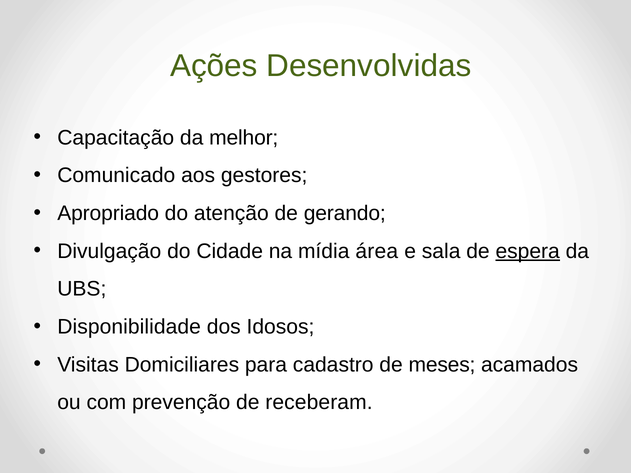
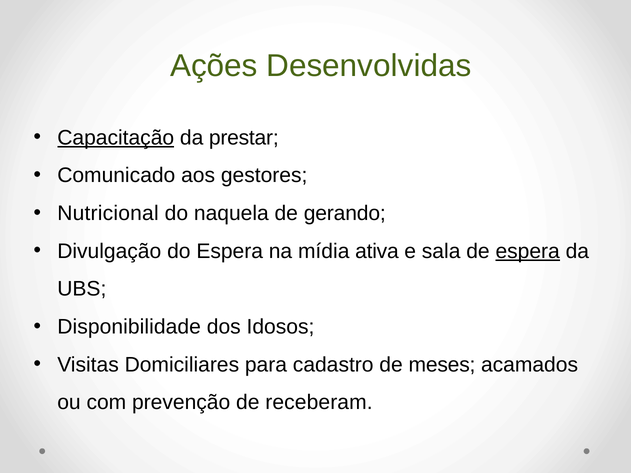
Capacitação underline: none -> present (116, 138)
melhor: melhor -> prestar (244, 138)
Apropriado: Apropriado -> Nutricional (108, 213)
atenção: atenção -> naquela (231, 213)
do Cidade: Cidade -> Espera (230, 251)
área: área -> ativa (377, 251)
